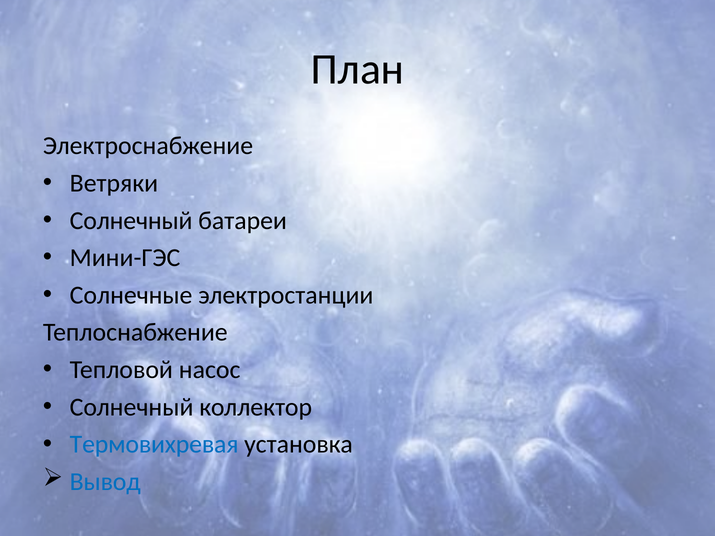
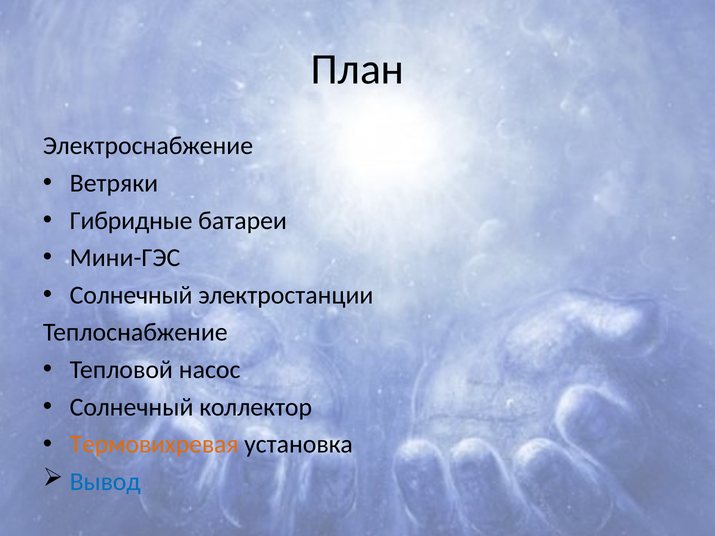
Солнечный: Солнечный -> Гибридные (131, 221)
Солнечные: Солнечные -> Солнечный (131, 295)
Термовихревая colour: blue -> orange (154, 445)
